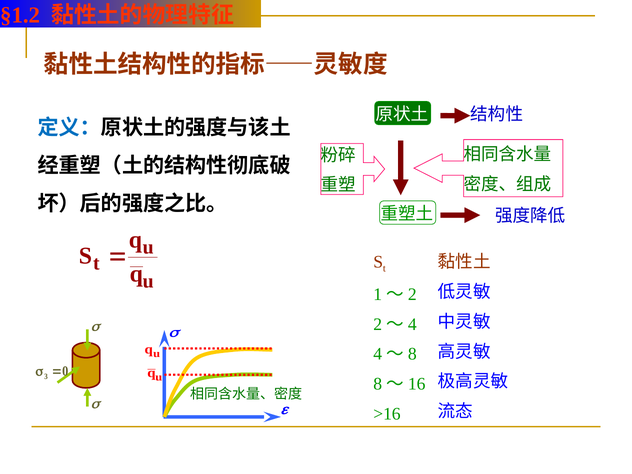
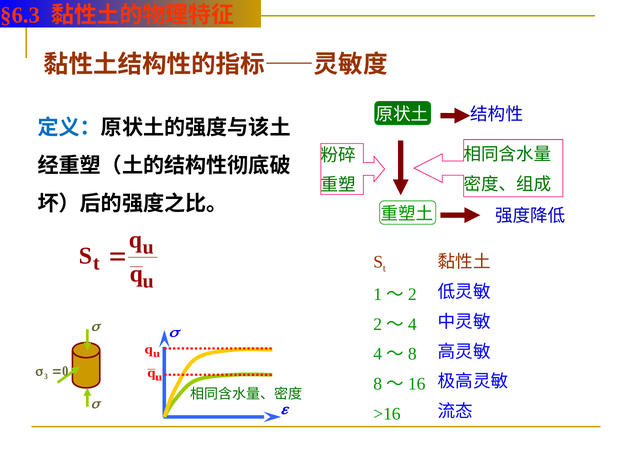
§1.2: §1.2 -> §6.3 (20, 15)
